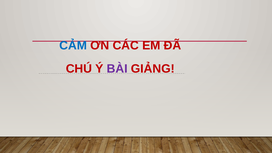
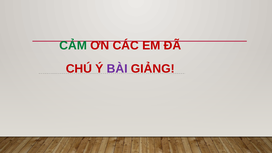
CẢM colour: blue -> green (73, 45)
